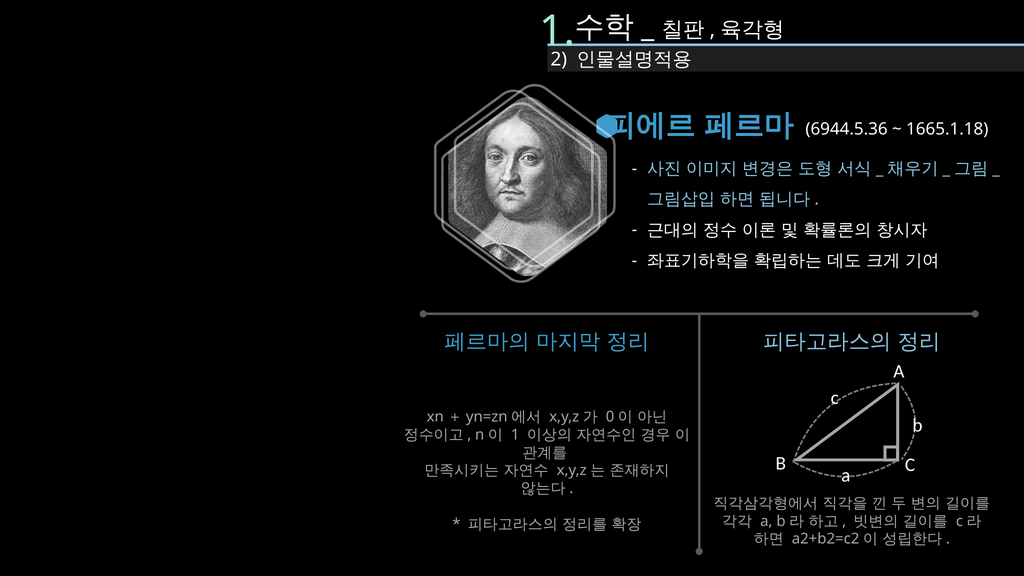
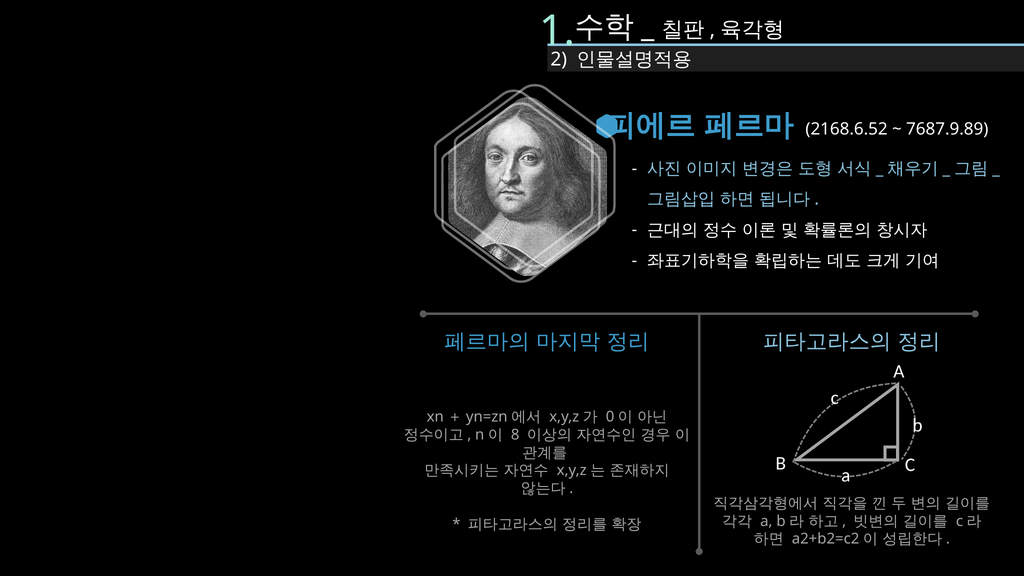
6944.5.36: 6944.5.36 -> 2168.6.52 (847, 129)
1665.1.18: 1665.1.18 -> 7687.9.89 (947, 129)
1: 1 -> 8 (515, 435)
